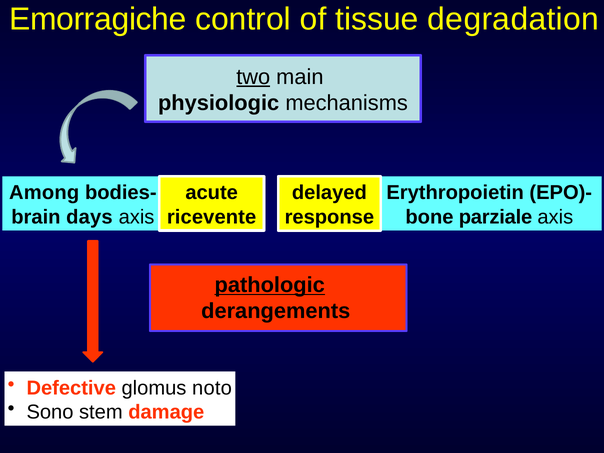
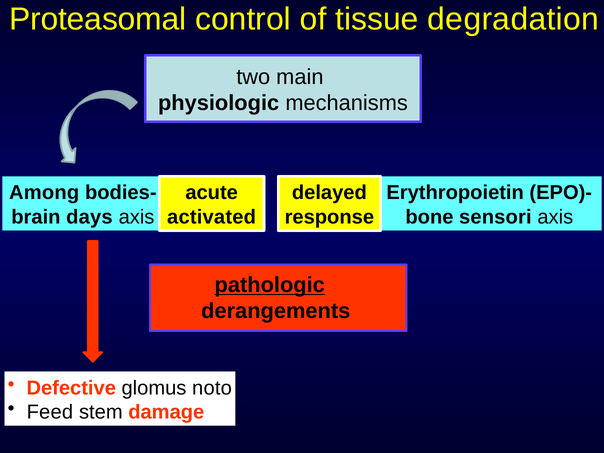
Emorragiche: Emorragiche -> Proteasomal (98, 19)
two underline: present -> none (253, 77)
ricevente: ricevente -> activated (212, 217)
parziale: parziale -> sensori (495, 217)
Sono: Sono -> Feed (50, 412)
